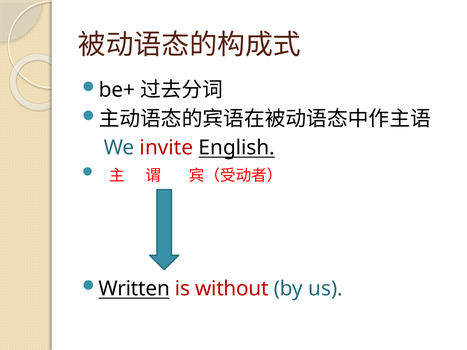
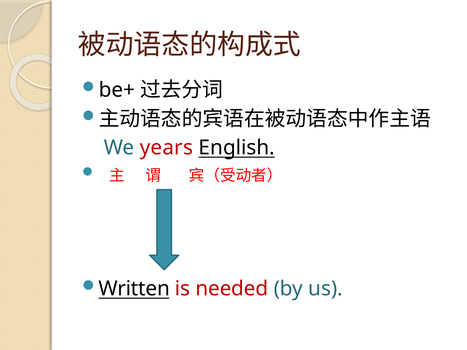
invite: invite -> years (166, 148)
without: without -> needed (232, 289)
